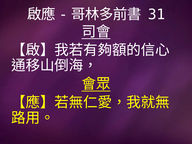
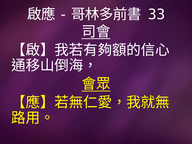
31: 31 -> 33 (157, 14)
